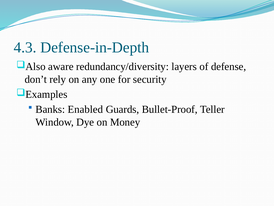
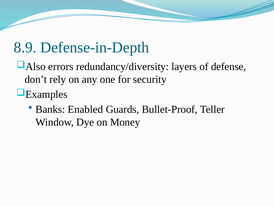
4.3: 4.3 -> 8.9 (25, 47)
aware: aware -> errors (61, 66)
